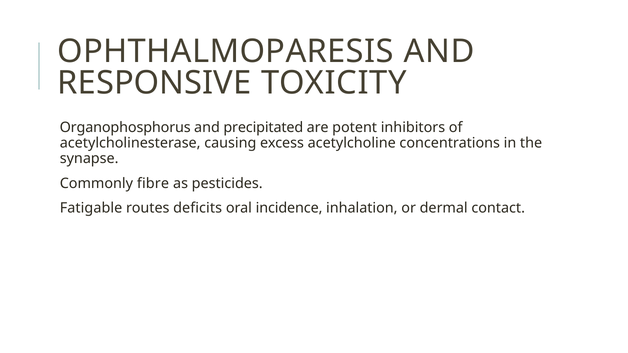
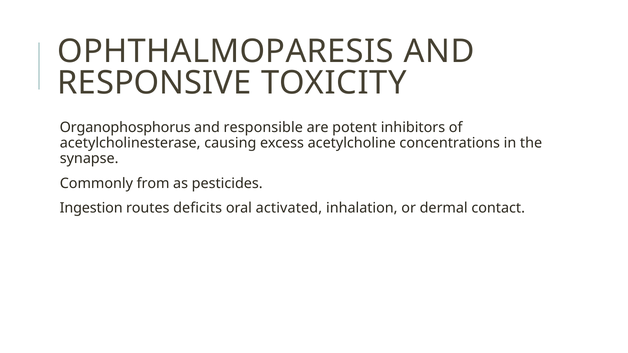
precipitated: precipitated -> responsible (263, 128)
fibre: fibre -> from (153, 184)
Fatigable: Fatigable -> Ingestion (91, 208)
incidence: incidence -> activated (289, 208)
